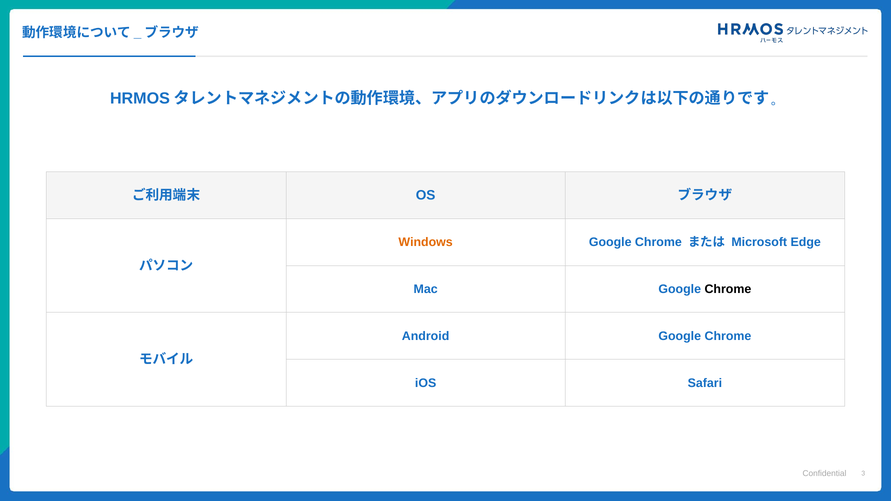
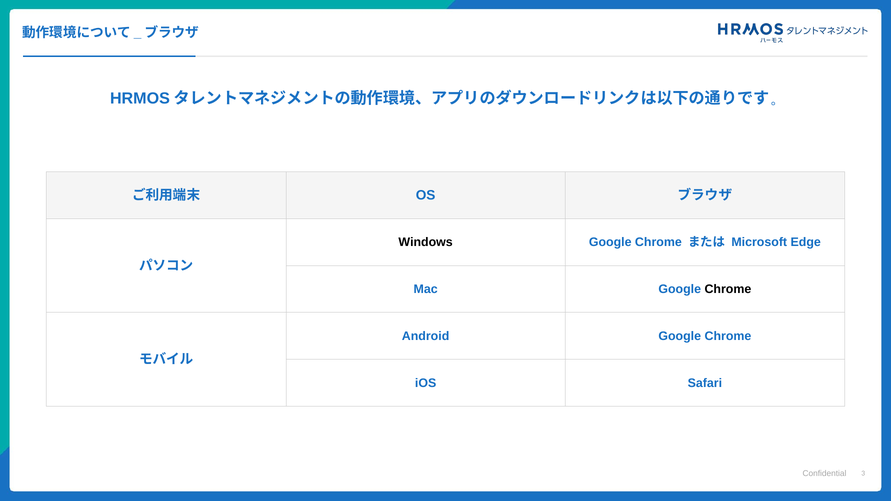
Windows colour: orange -> black (426, 242)
